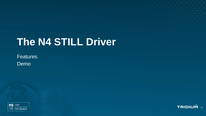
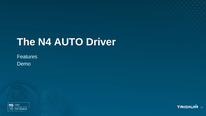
STILL: STILL -> AUTO (69, 42)
